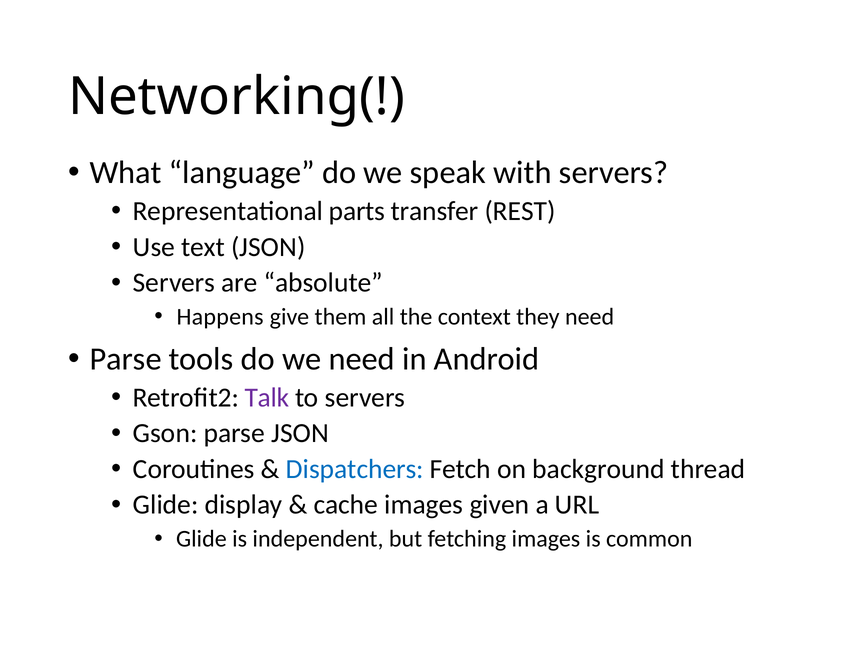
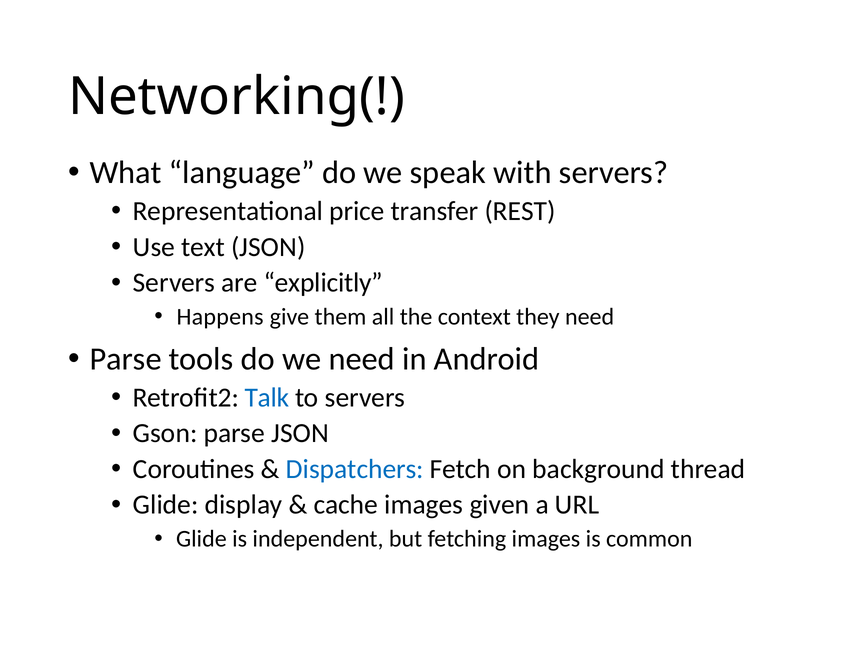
parts: parts -> price (357, 211)
absolute: absolute -> explicitly (323, 283)
Talk colour: purple -> blue (267, 397)
